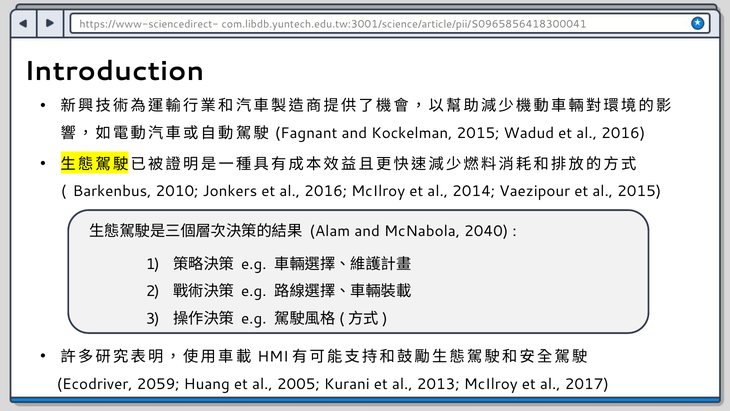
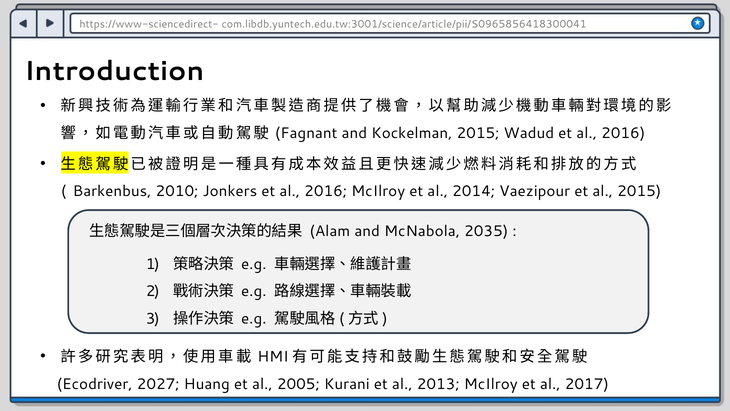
2040: 2040 -> 2035 (486, 231)
2059: 2059 -> 2027 (158, 384)
